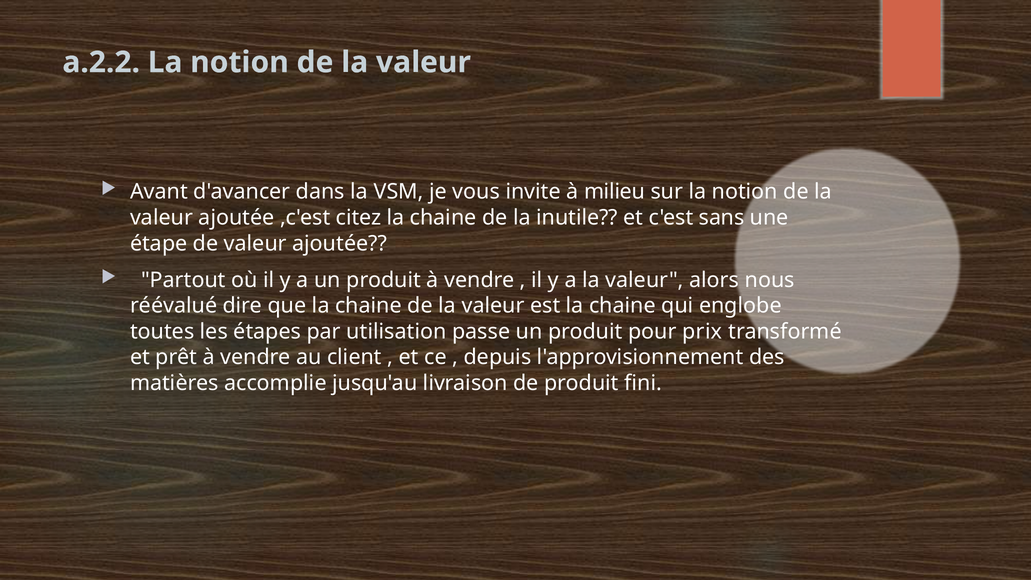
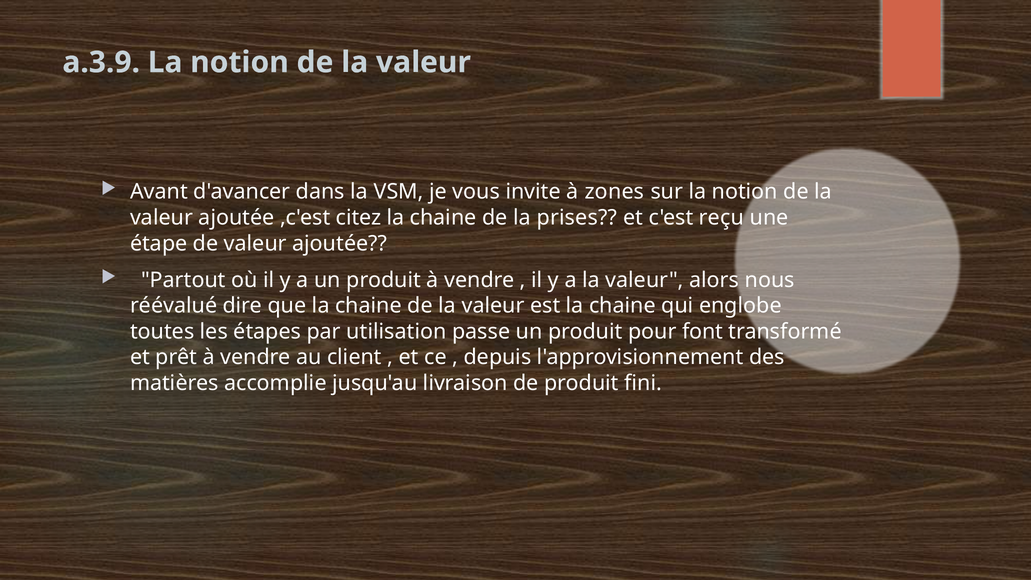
a.2.2: a.2.2 -> a.3.9 (101, 62)
milieu: milieu -> zones (614, 192)
inutile: inutile -> prises (577, 218)
sans: sans -> reçu (721, 218)
prix: prix -> font (703, 332)
